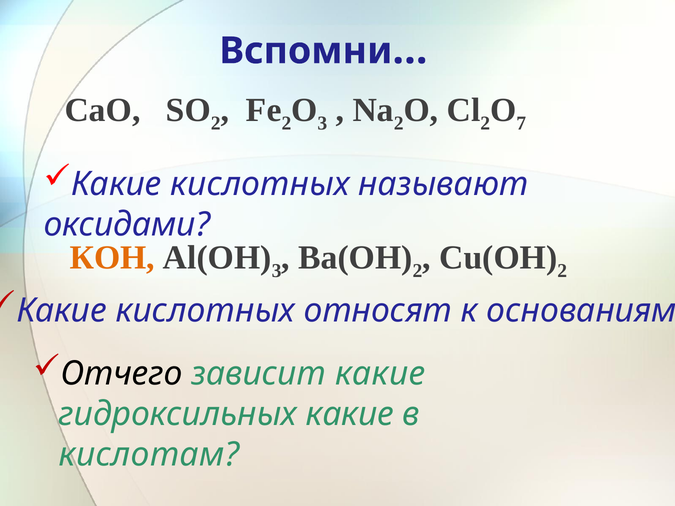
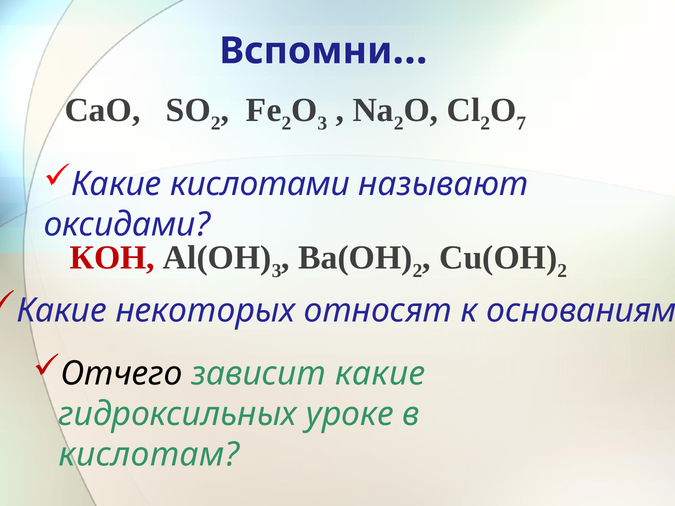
кислотных: кислотных -> кислотами (260, 184)
КОН colour: orange -> red (112, 258)
кислотных: кислотных -> некоторых (205, 311)
гидроксильных какие: какие -> уроке (350, 415)
